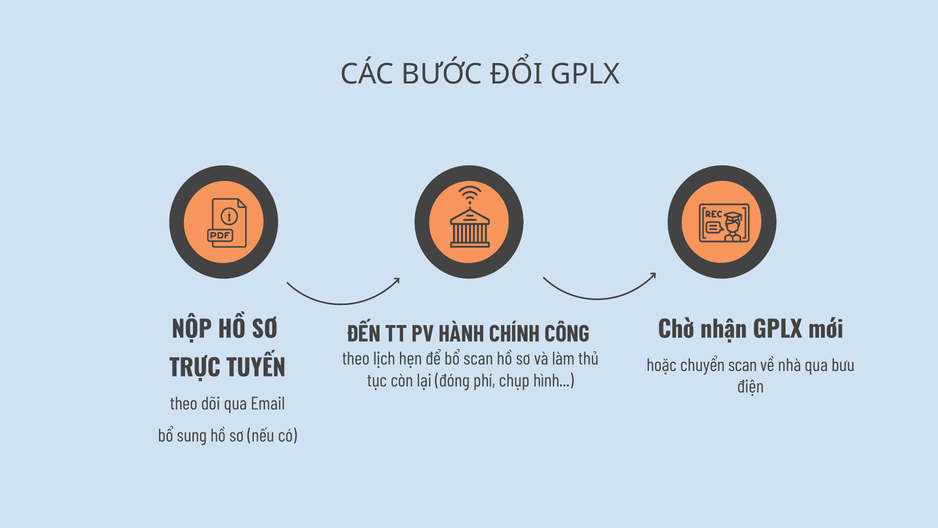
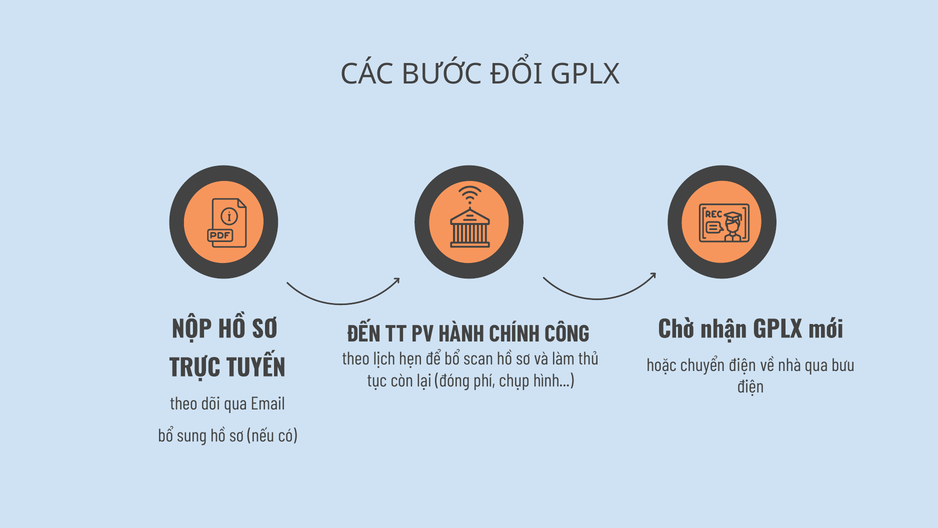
chuyển scan: scan -> điện (742, 365)
